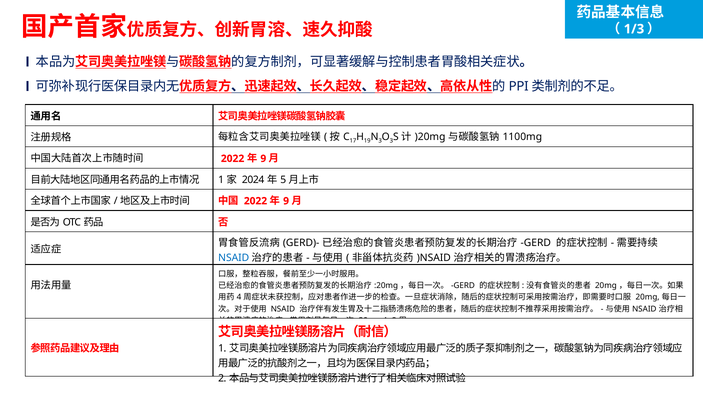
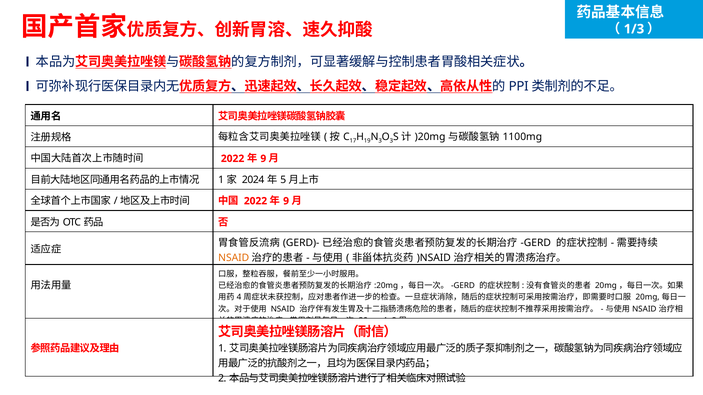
NSAID colour: blue -> orange (234, 258)
